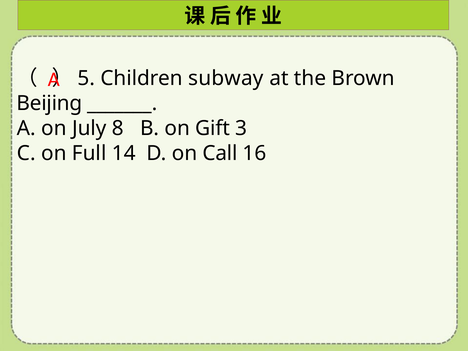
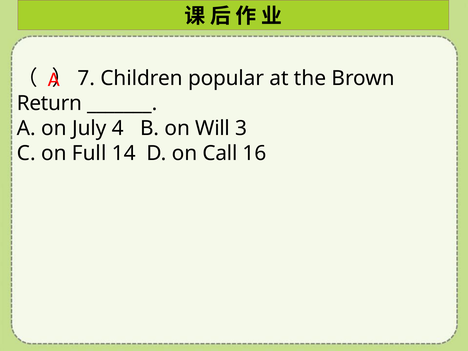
5: 5 -> 7 (86, 78)
subway: subway -> popular (226, 78)
Beijing: Beijing -> Return (49, 103)
8: 8 -> 4 (118, 128)
Gift: Gift -> Will (213, 128)
